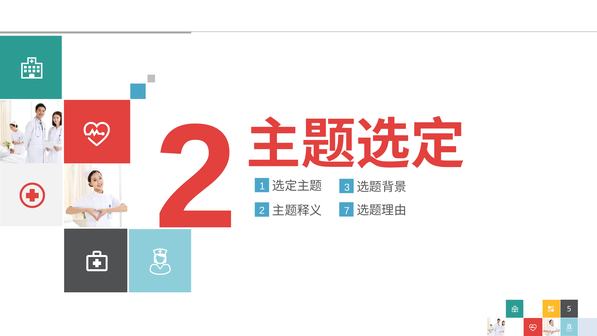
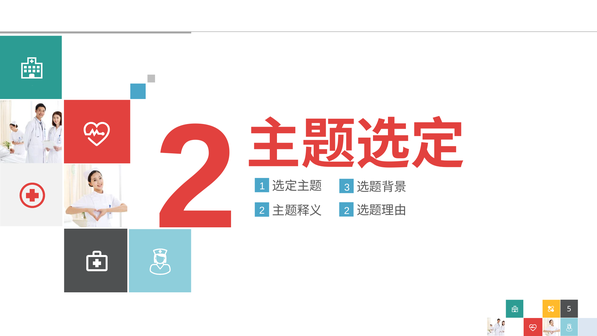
2 7: 7 -> 2 (347, 211)
